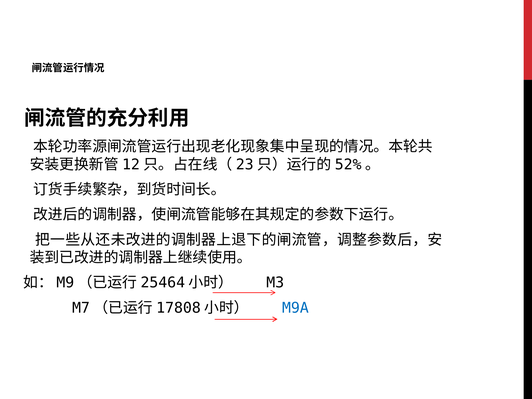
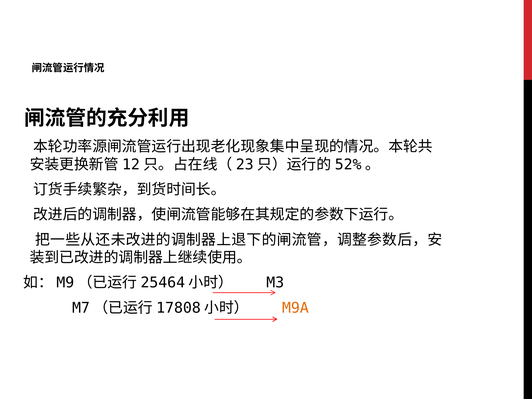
M9A colour: blue -> orange (295, 308)
